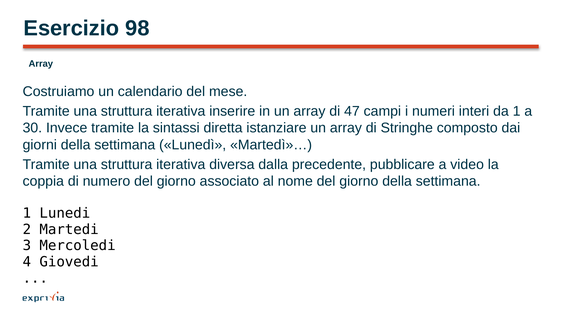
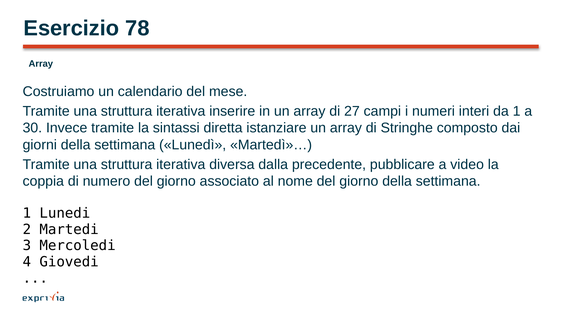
98: 98 -> 78 (137, 28)
47: 47 -> 27 (352, 111)
